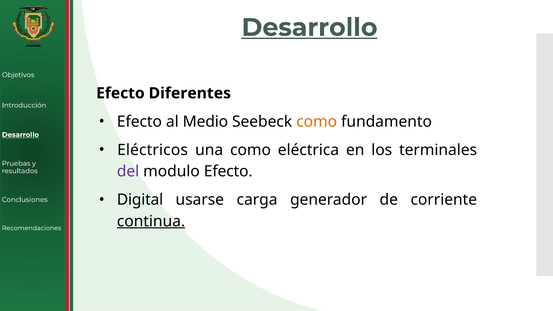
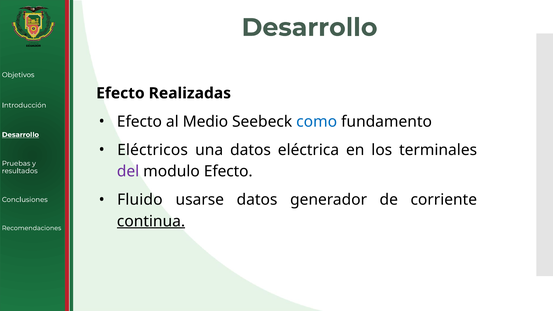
Desarrollo underline: present -> none (309, 27)
Diferentes: Diferentes -> Realizadas (190, 93)
como colour: orange -> blue (317, 122)
una como: como -> datos (251, 150)
Digital: Digital -> Fluido (140, 200)
usarse carga: carga -> datos (257, 200)
